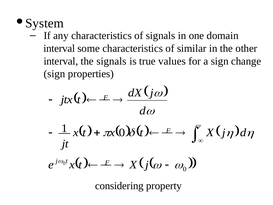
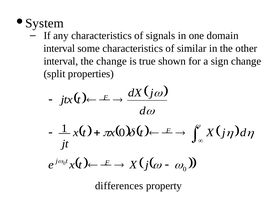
the signals: signals -> change (111, 61)
values: values -> shown (172, 61)
sign: sign -> split (55, 74)
considering: considering -> differences (119, 185)
